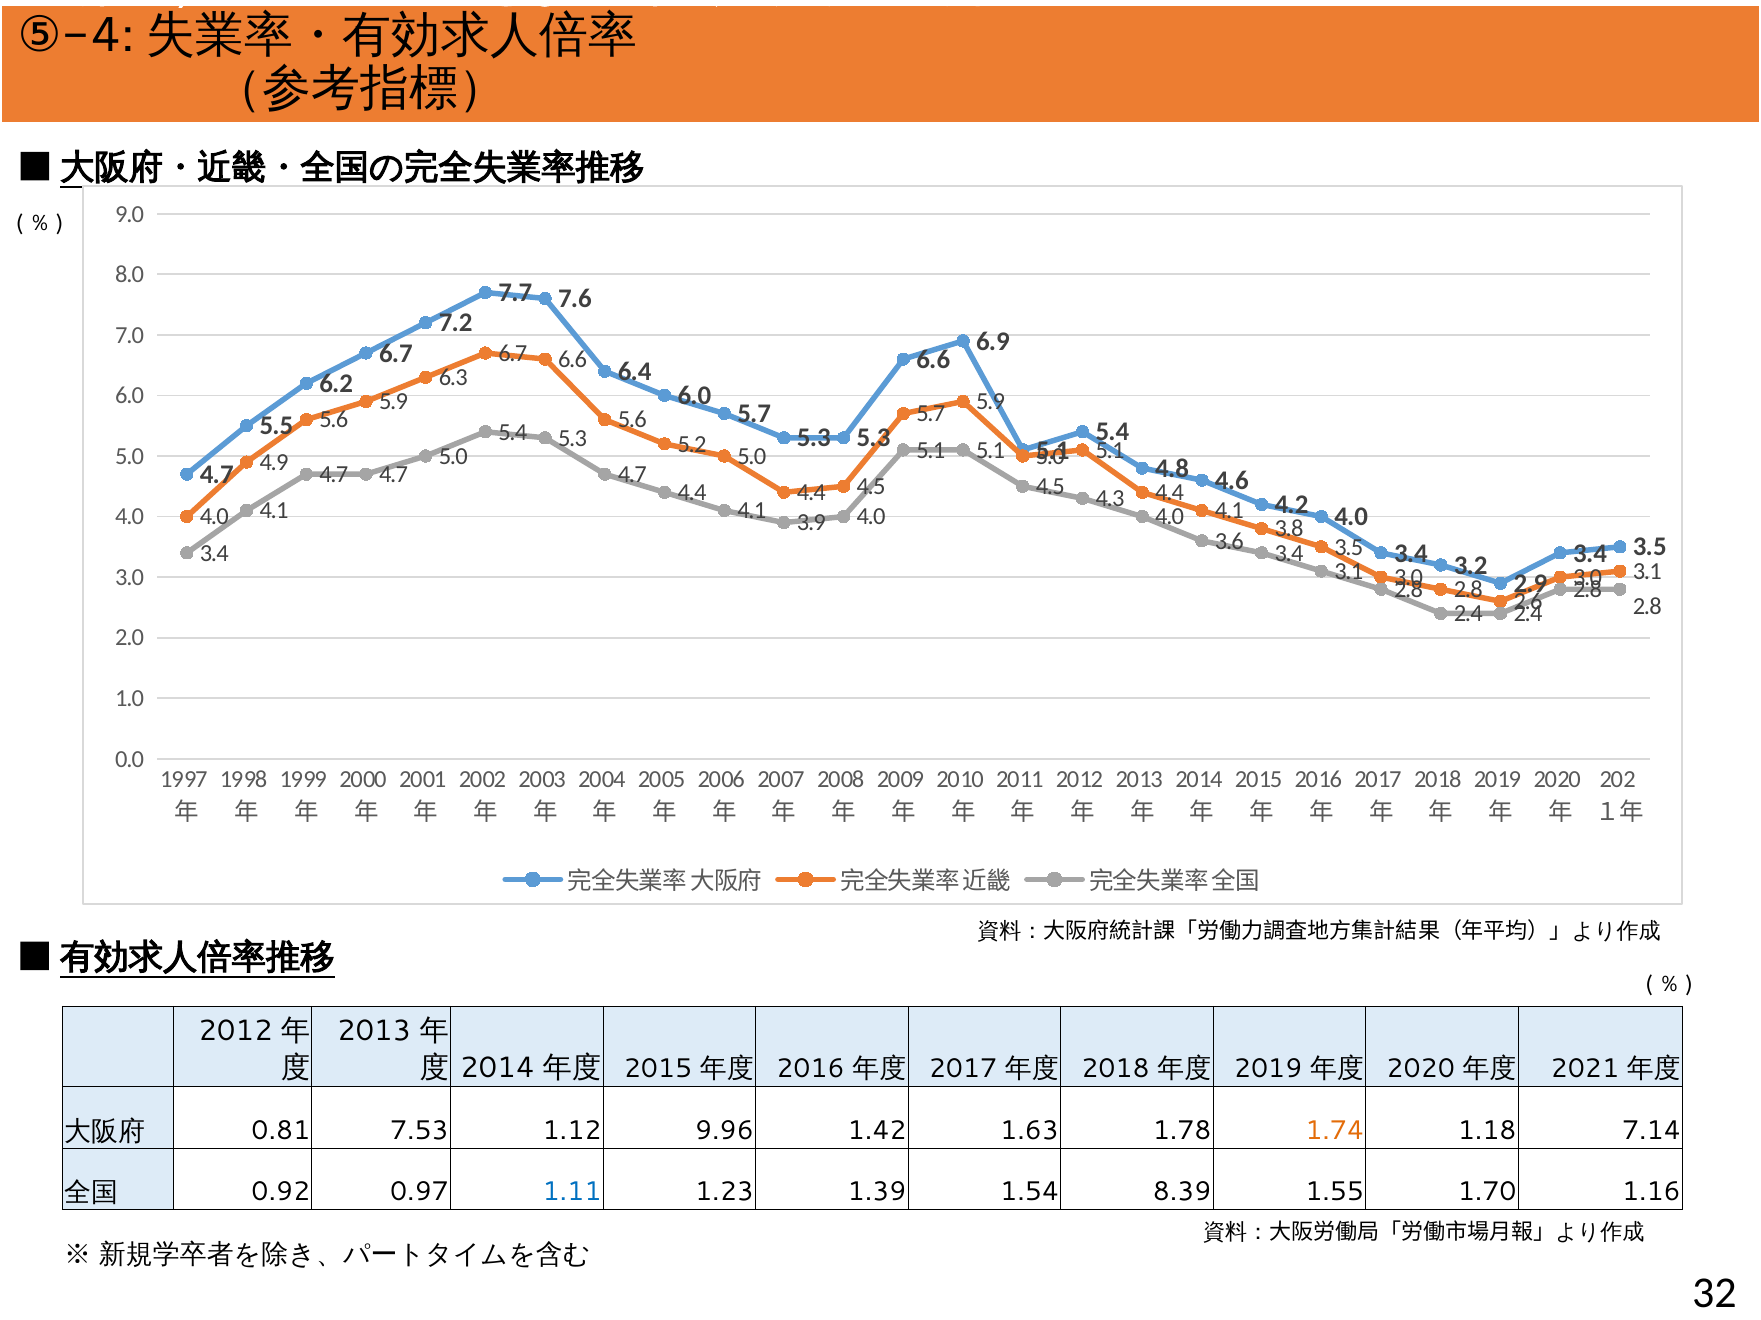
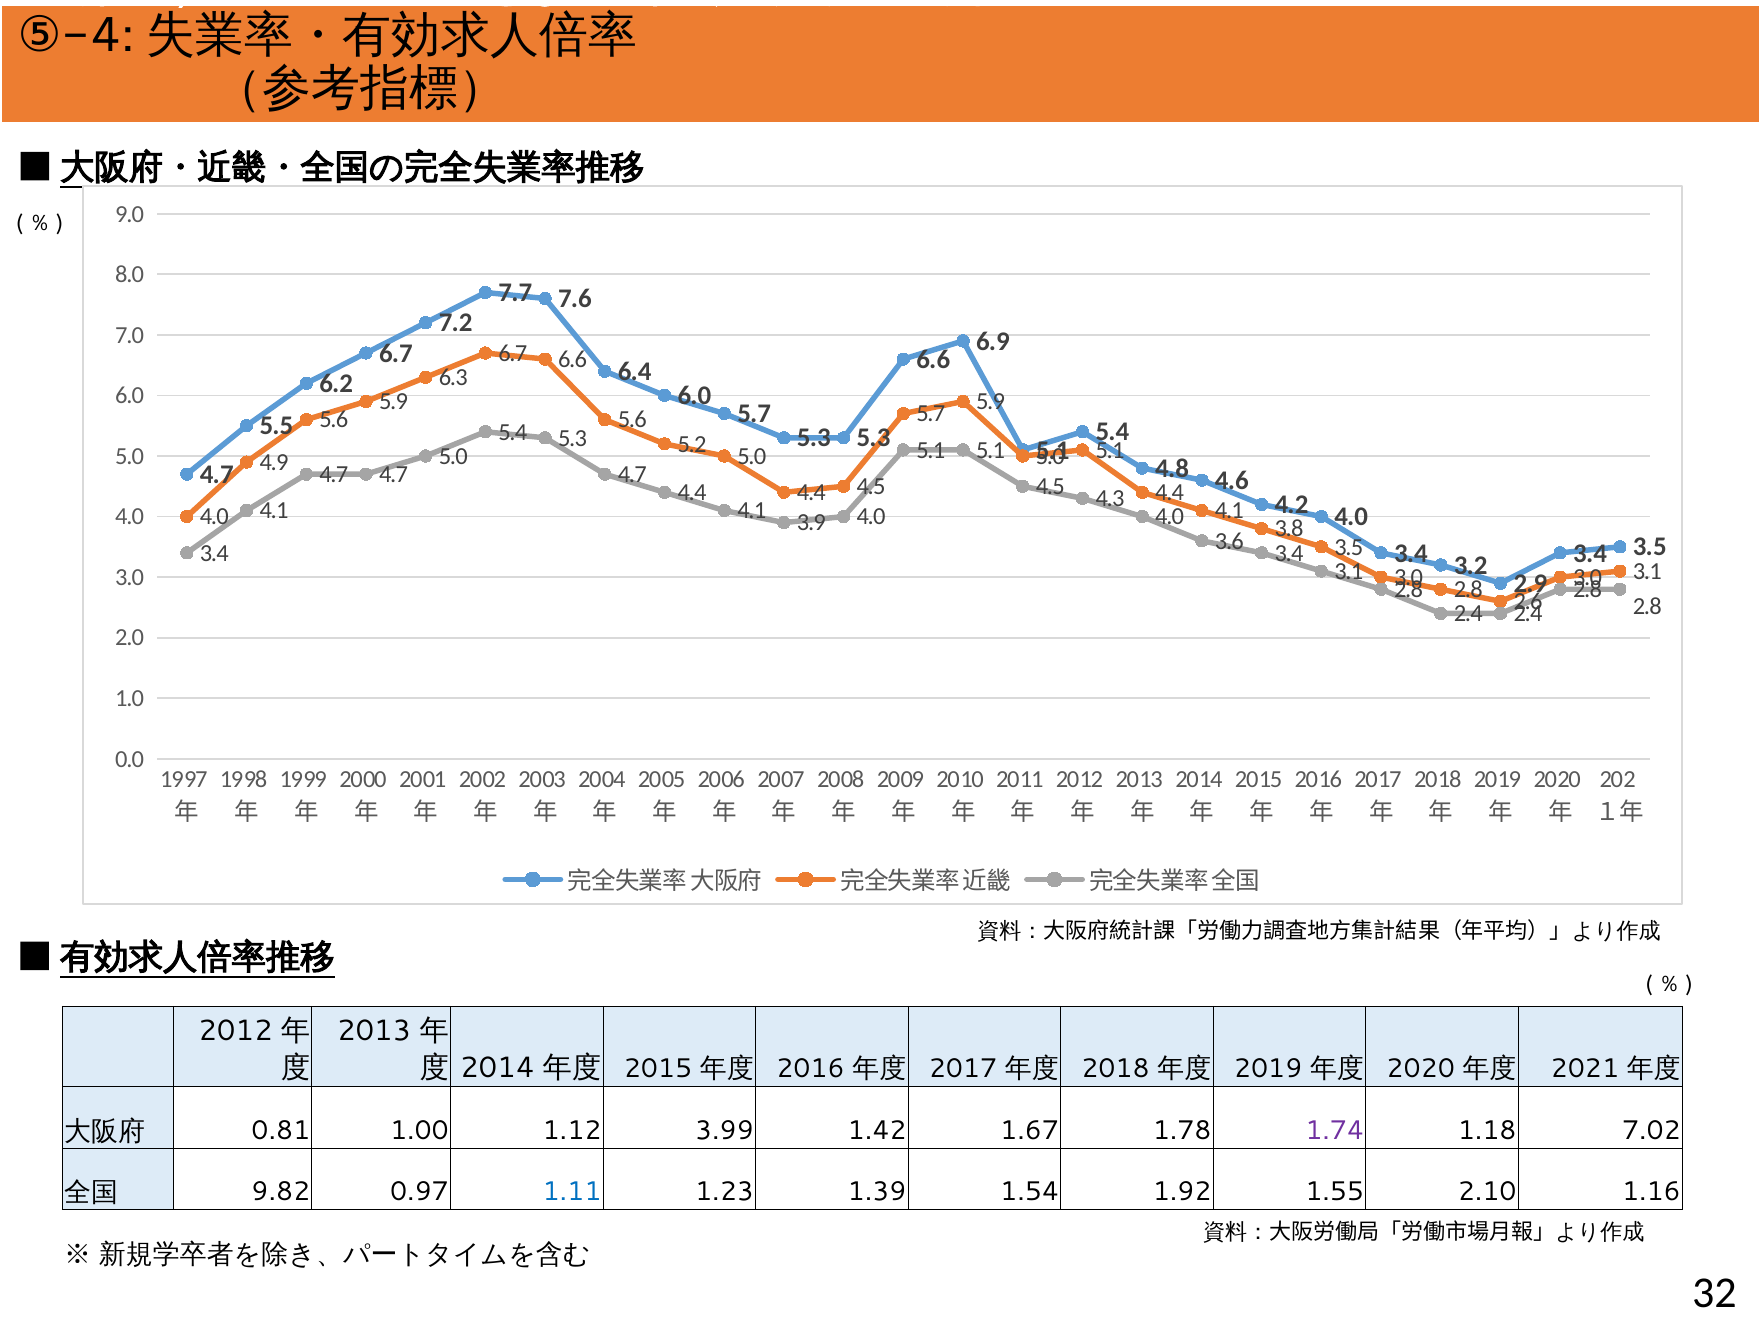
7.53: 7.53 -> 1.00 (419, 1131)
9.96: 9.96 -> 3.99 (725, 1131)
1.63: 1.63 -> 1.67 (1030, 1131)
1.74 colour: orange -> purple (1335, 1131)
7.14: 7.14 -> 7.02 (1651, 1131)
0.92: 0.92 -> 9.82 (281, 1193)
8.39: 8.39 -> 1.92 (1182, 1193)
1.70: 1.70 -> 2.10 (1487, 1193)
